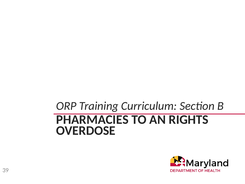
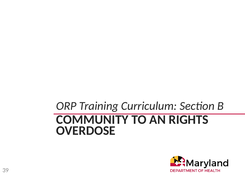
PHARMACIES: PHARMACIES -> COMMUNITY (92, 120)
